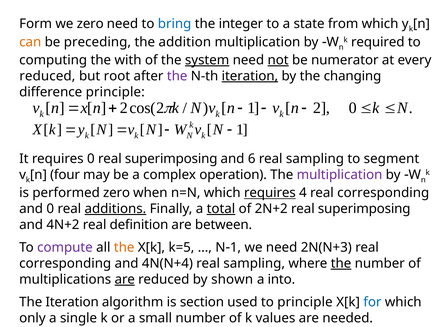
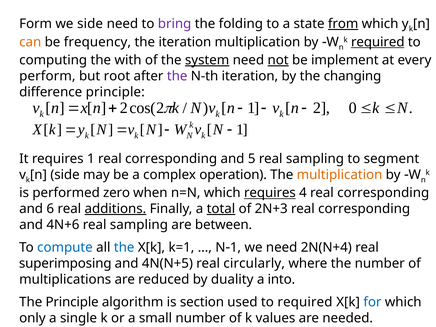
we zero: zero -> side (90, 24)
bring colour: blue -> purple (175, 24)
integer: integer -> folding (241, 24)
from underline: none -> present (343, 24)
required underline: none -> present (378, 42)
preceding: preceding -> frequency (97, 42)
the addition: addition -> iteration (185, 42)
numerator: numerator -> implement (345, 60)
reduced: reduced -> perform (47, 76)
iteration underline: present -> none (250, 76)
requires 0: 0 -> 1 (91, 159)
superimposing: superimposing -> corresponding (171, 159)
6: 6 -> 5 (252, 159)
four: four -> side (65, 175)
multiplication colour: purple -> orange (340, 175)
and 0: 0 -> 6 (50, 209)
2N+2: 2N+2 -> 2N+3 (271, 209)
superimposing: superimposing -> corresponding (364, 209)
4N+2: 4N+2 -> 4N+6 (63, 225)
definition: definition -> sampling (139, 225)
compute colour: purple -> blue (65, 247)
the colour: orange -> blue (124, 247)
k=5: k=5 -> k=1 (181, 247)
2N(N+3: 2N(N+3 -> 2N(N+4 (326, 247)
corresponding: corresponding -> superimposing (65, 263)
4N(N+4: 4N(N+4 -> 4N(N+5 (167, 263)
sampling: sampling -> circularly (254, 263)
the underline: present -> none (341, 263)
are underline: present -> none (125, 279)
shown: shown -> duality (232, 279)
The Iteration: Iteration -> Principle (72, 302)
to principle: principle -> required (305, 302)
